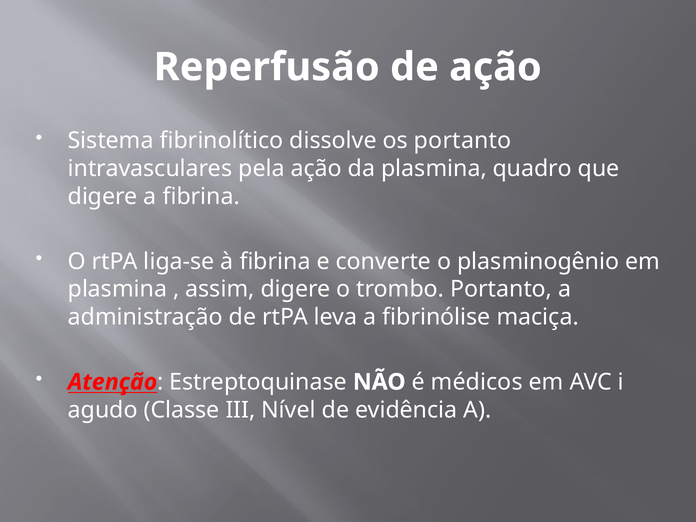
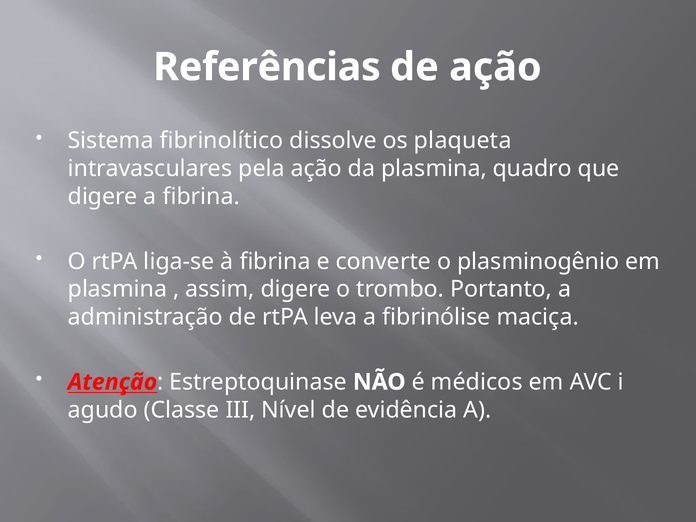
Reperfusão: Reperfusão -> Referências (267, 67)
os portanto: portanto -> plaqueta (463, 141)
